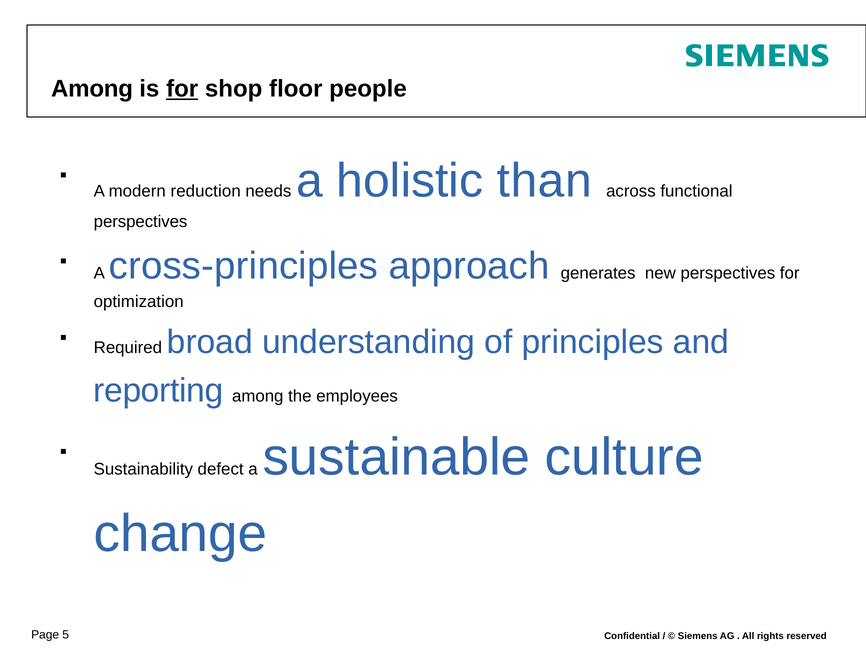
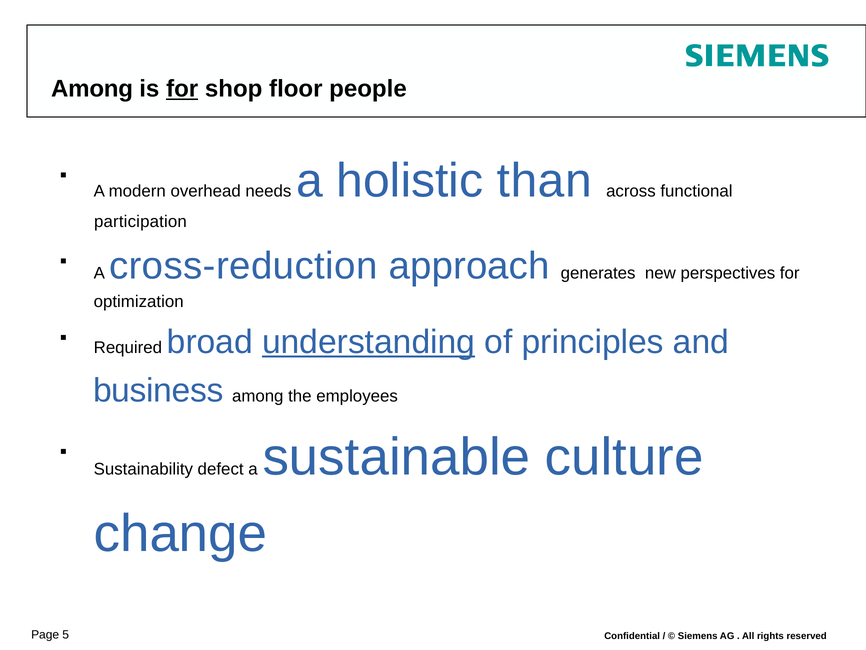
reduction: reduction -> overhead (206, 191)
perspectives: perspectives -> participation (140, 221)
cross-principles: cross-principles -> cross-reduction (243, 266)
understanding underline: none -> present (369, 342)
reporting: reporting -> business (158, 390)
